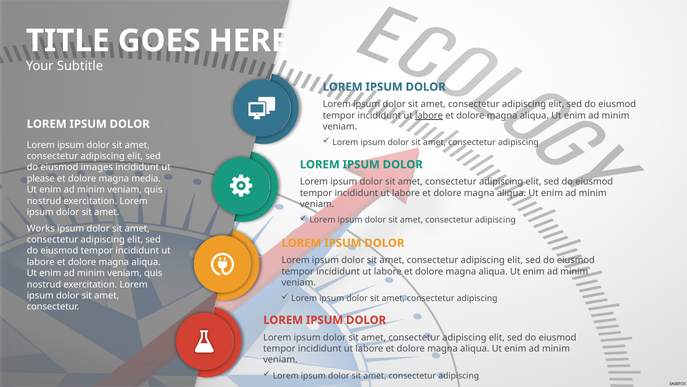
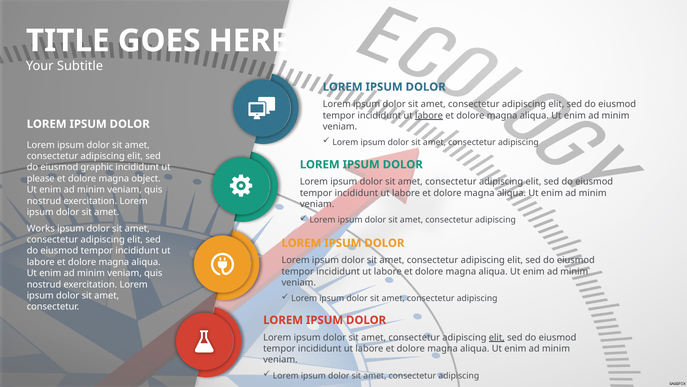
images: images -> graphic (97, 167)
media: media -> object (146, 178)
elit underline: none -> present (497, 337)
